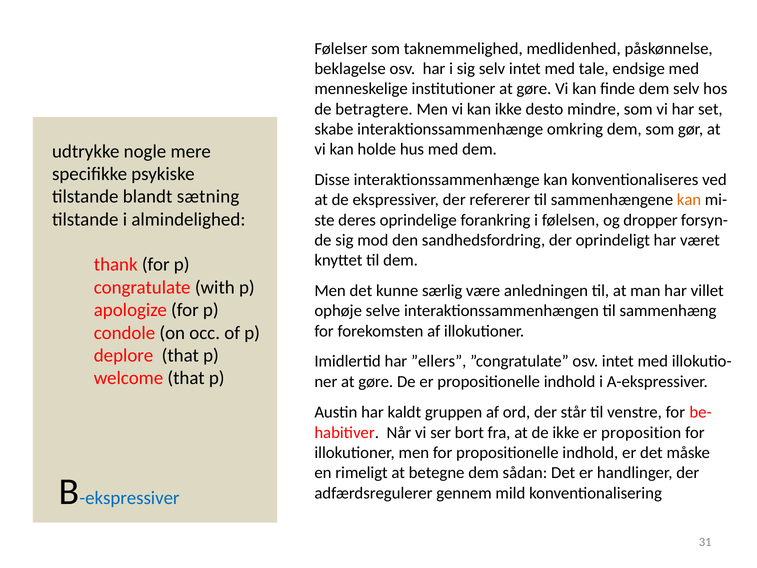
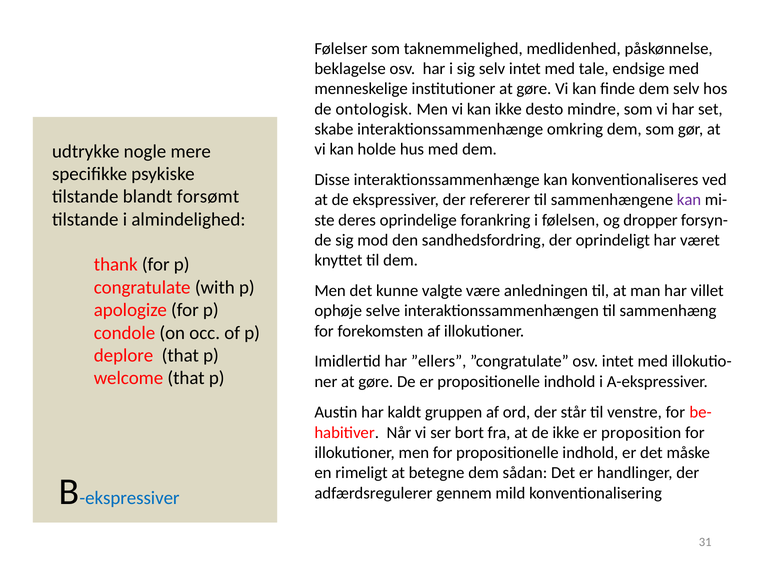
betragtere: betragtere -> ontologisk (374, 109)
sætning: sætning -> forsømt (208, 197)
kan colour: orange -> purple (689, 200)
særlig: særlig -> valgte (442, 291)
